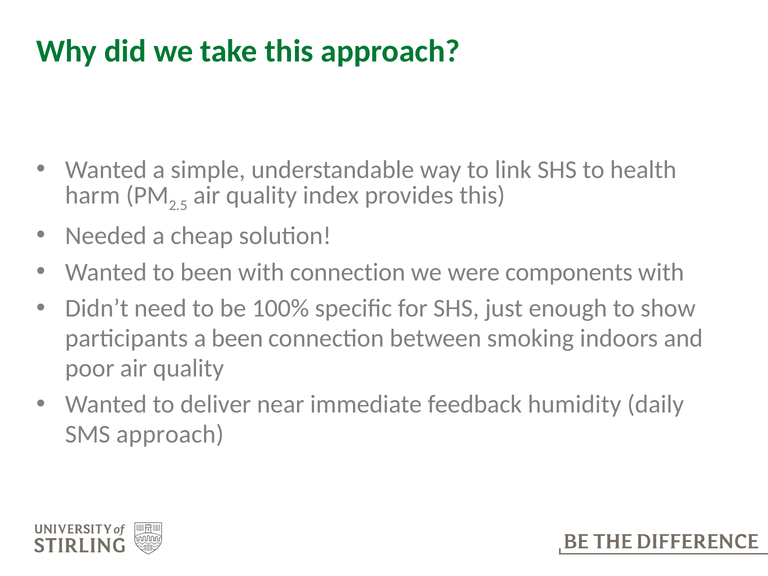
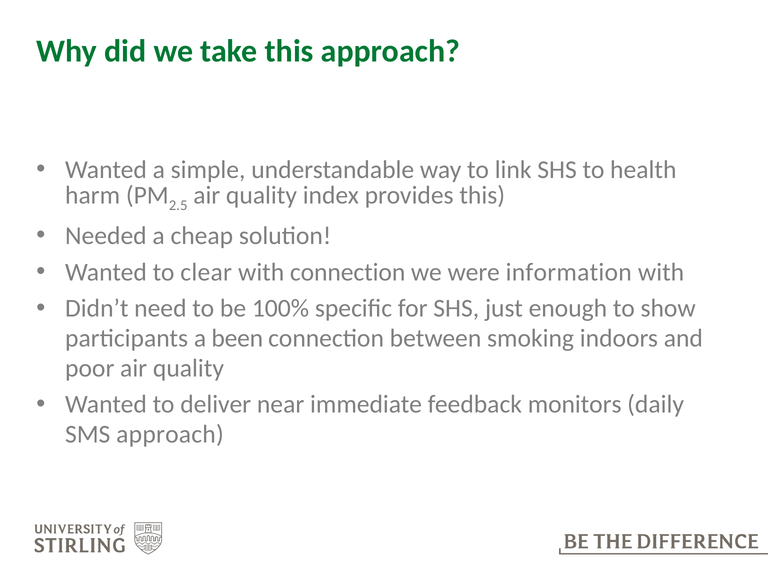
to been: been -> clear (206, 272)
components: components -> information (569, 272)
humidity: humidity -> monitors (575, 405)
